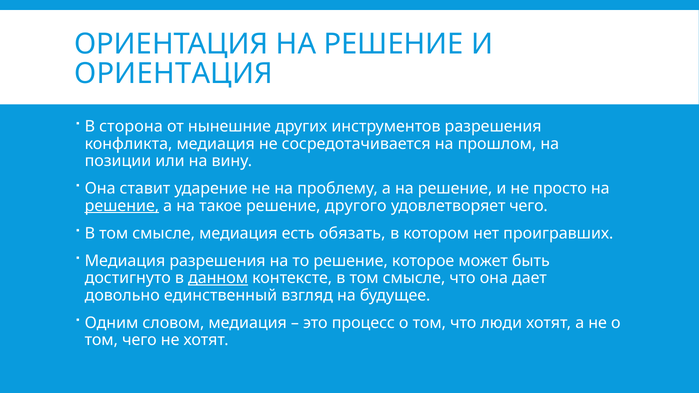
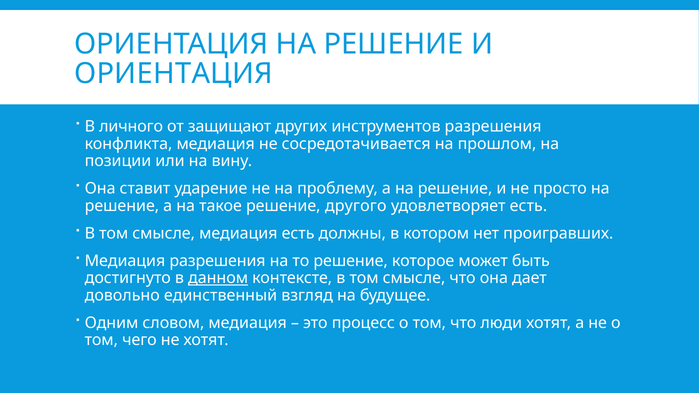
сторона: сторона -> личного (131, 126)
нынешние: нынешние -> защищают (230, 126)
решение underline: present -> none (122, 206)
удовлетворяет чего: чего -> есть (528, 206)
обязать: обязать -> должны (352, 233)
